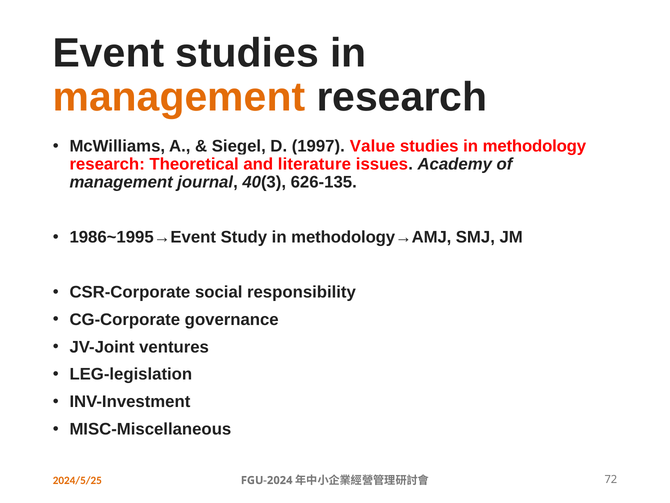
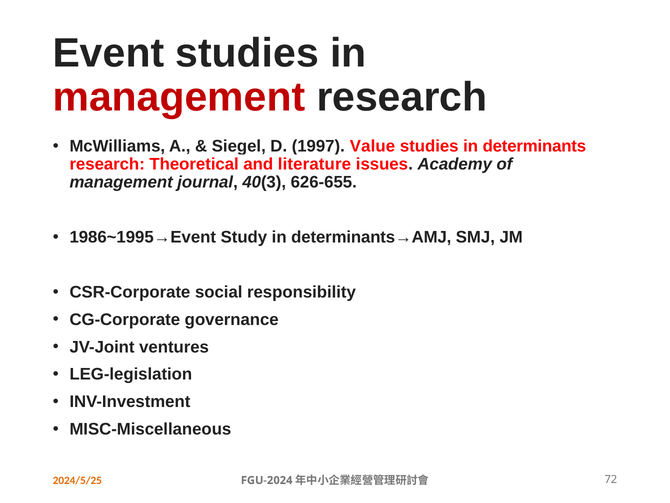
management colour: orange -> red (179, 97)
methodology: methodology -> determinants (534, 146)
626-135: 626-135 -> 626-655 (324, 182)
methodology→AMJ: methodology→AMJ -> determinants→AMJ (371, 237)
